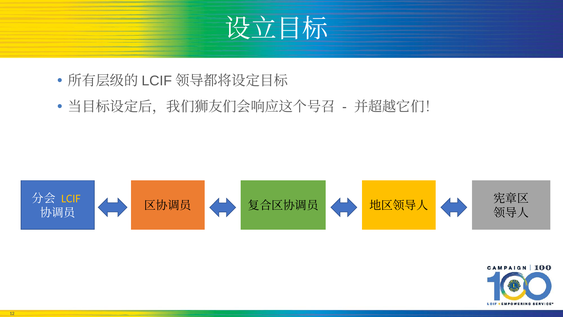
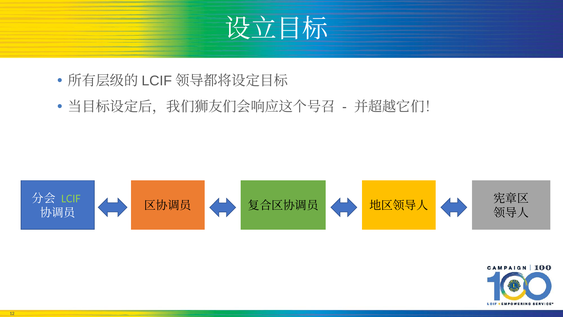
LCIF colour: yellow -> light green (71, 199)
